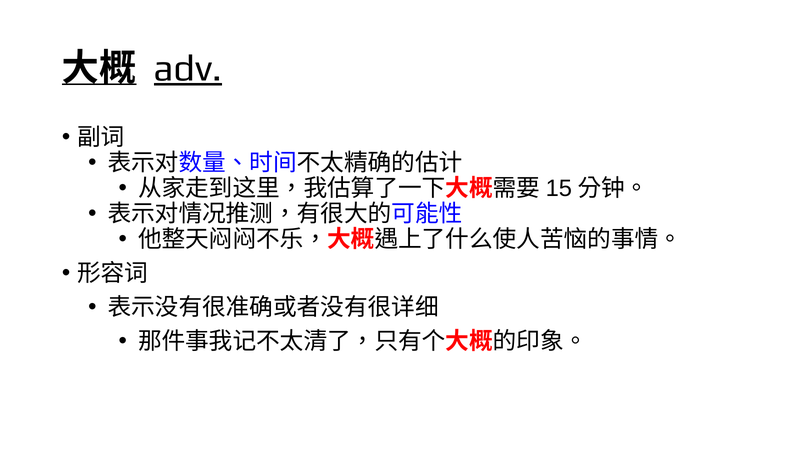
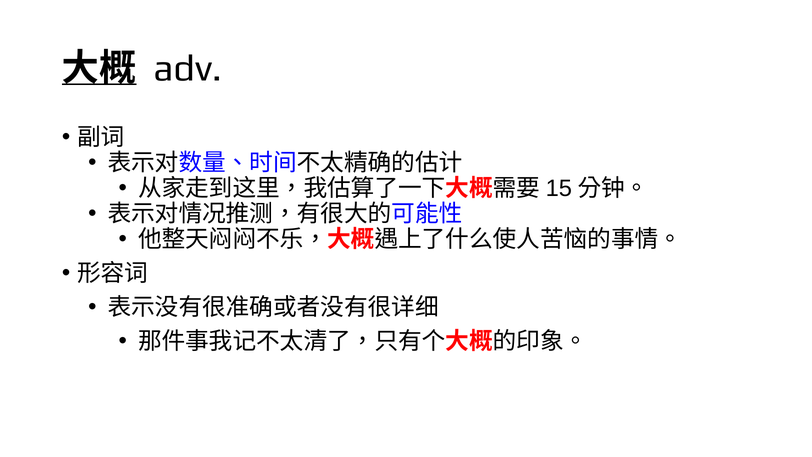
adv underline: present -> none (188, 68)
